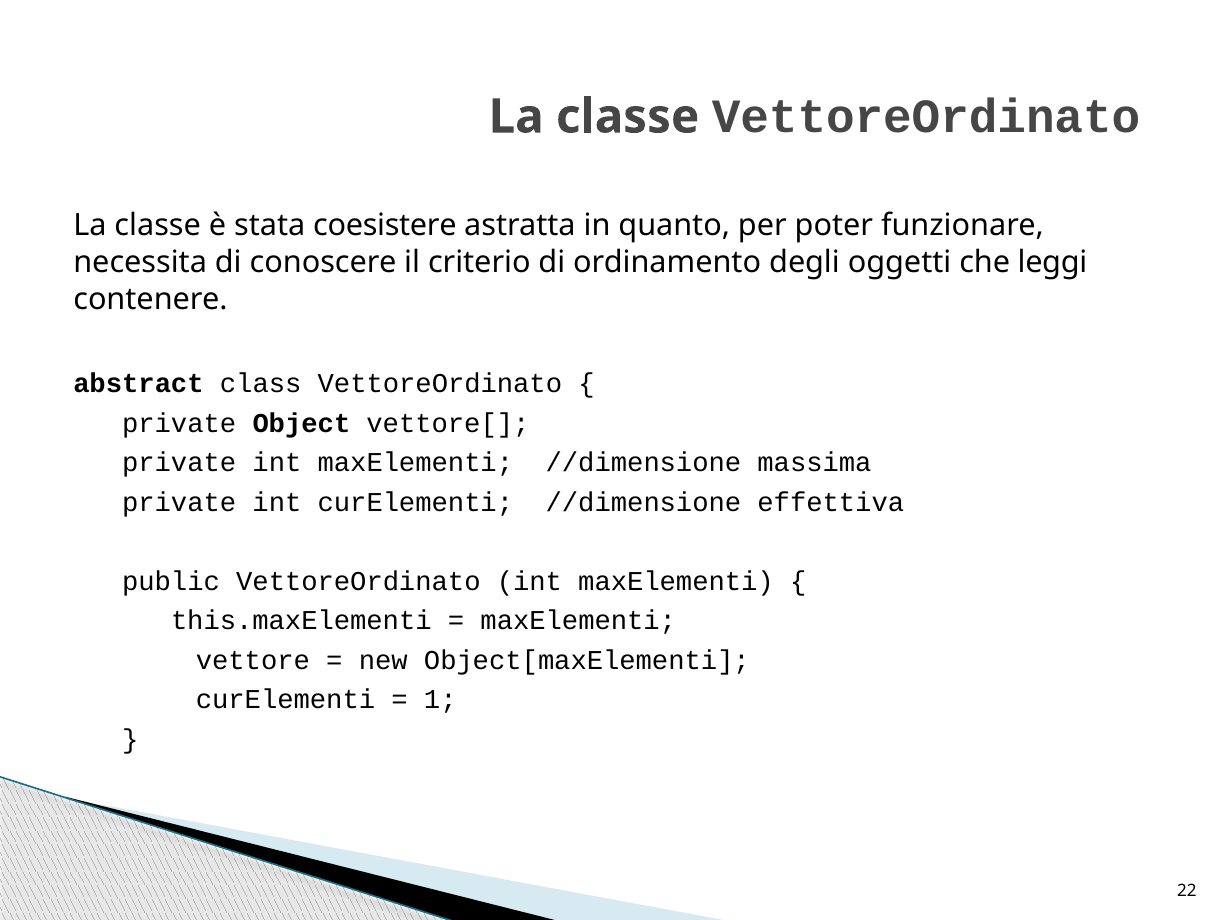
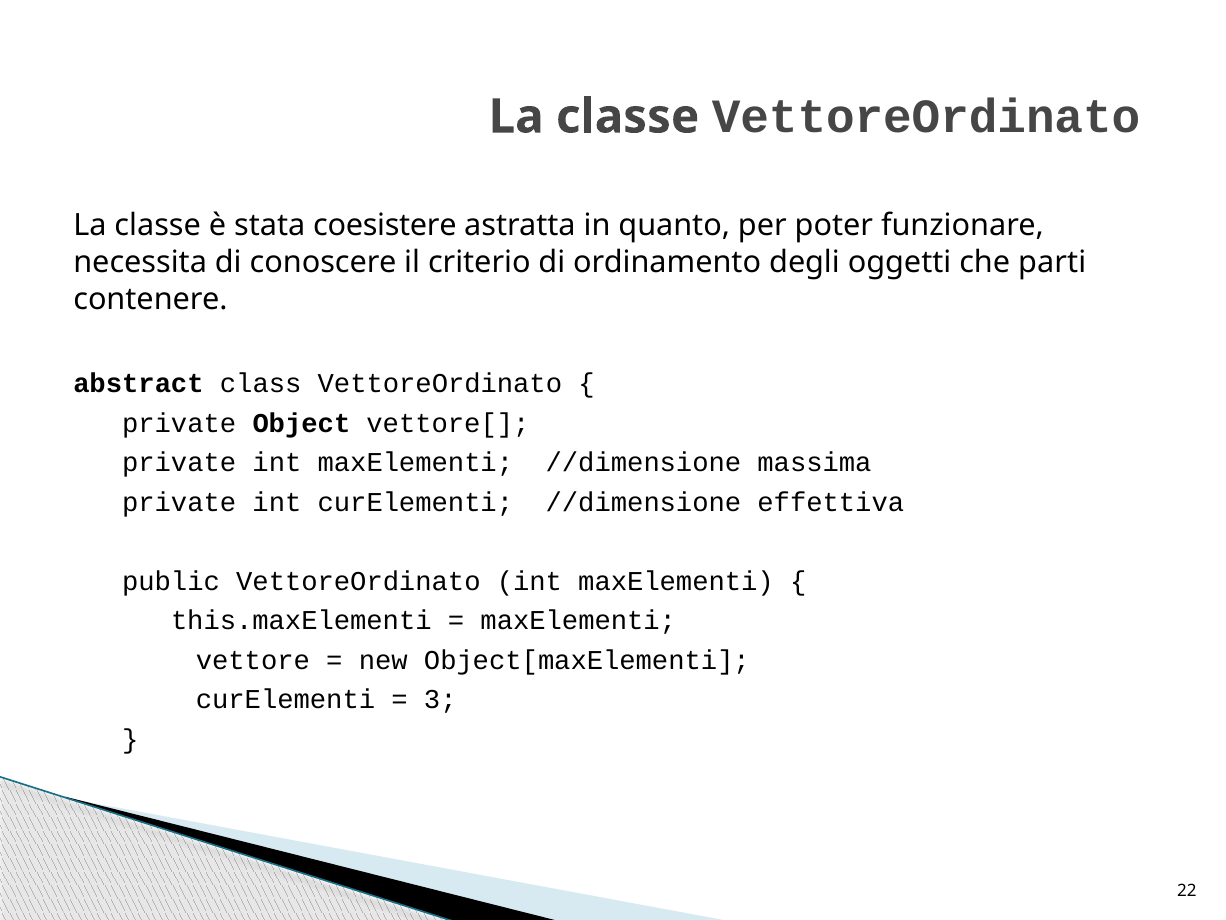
leggi: leggi -> parti (1052, 262)
1: 1 -> 3 (440, 699)
